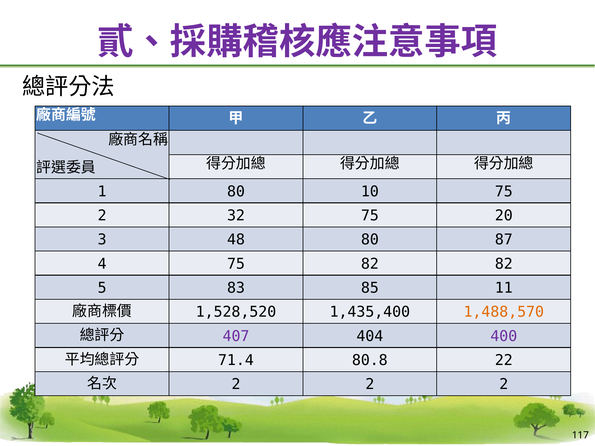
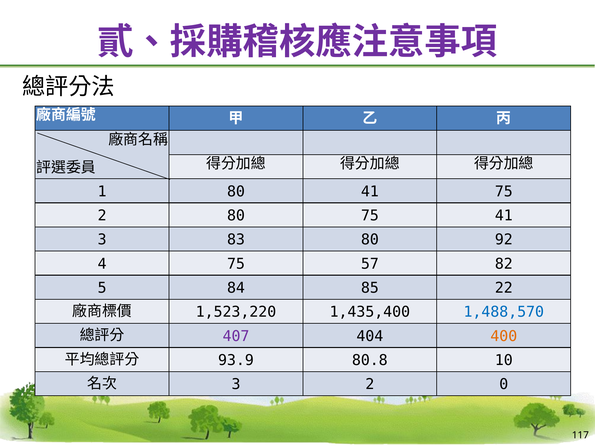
80 10: 10 -> 41 (370, 192)
2 32: 32 -> 80 (236, 216)
75 20: 20 -> 41 (504, 216)
48: 48 -> 83 (236, 240)
87: 87 -> 92 (504, 240)
75 82: 82 -> 57 (370, 264)
83: 83 -> 84 (236, 288)
11: 11 -> 22 (504, 288)
1,528,520: 1,528,520 -> 1,523,220 (236, 312)
1,488,570 colour: orange -> blue (504, 312)
400 colour: purple -> orange (504, 336)
71.4: 71.4 -> 93.9 (236, 360)
22: 22 -> 10 (504, 360)
2: 2 -> 3 (236, 385)
2: 2 -> 0 (504, 385)
